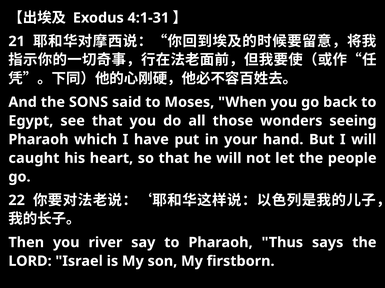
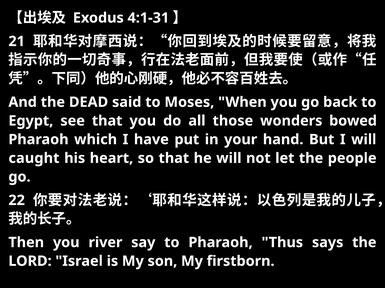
SONS: SONS -> DEAD (89, 102)
seeing: seeing -> bowed (353, 121)
